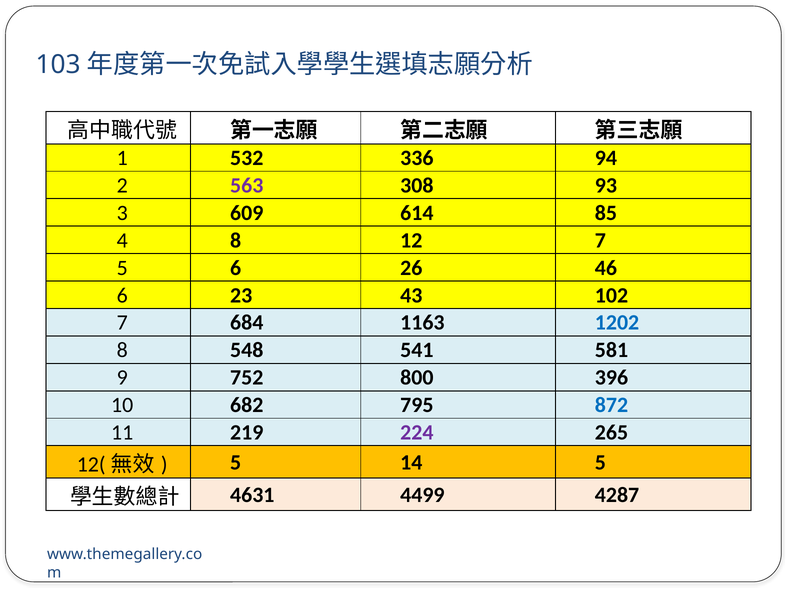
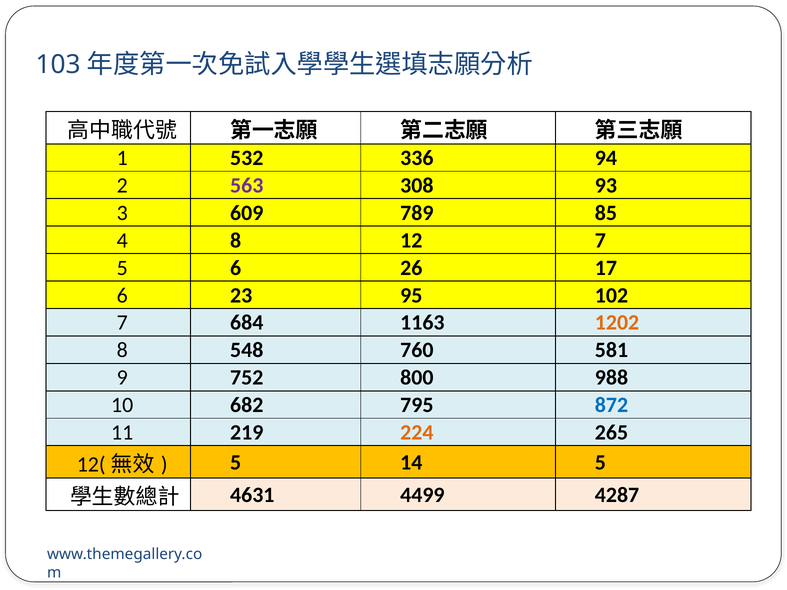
614: 614 -> 789 (417, 213)
46: 46 -> 17 (606, 268)
43: 43 -> 95 (411, 295)
1202 colour: blue -> orange (617, 323)
541: 541 -> 760 (417, 350)
396: 396 -> 988 (611, 378)
224 colour: purple -> orange (417, 433)
